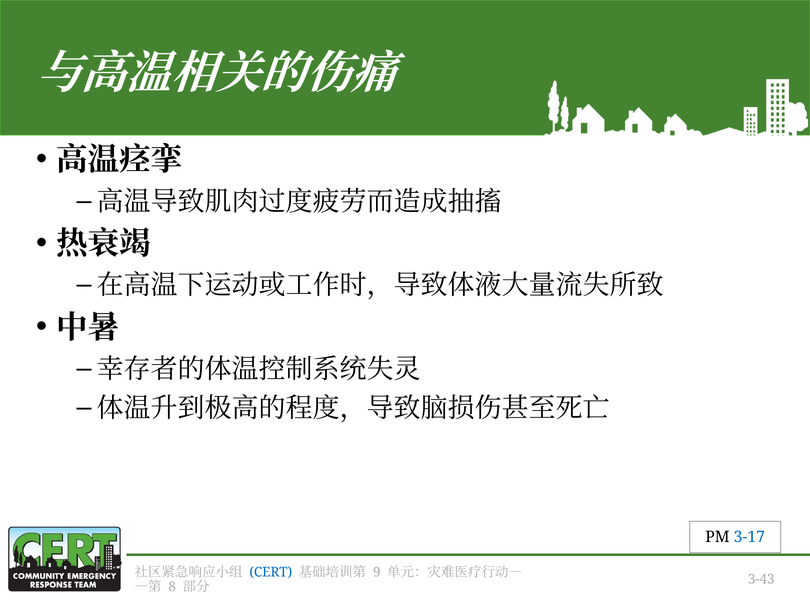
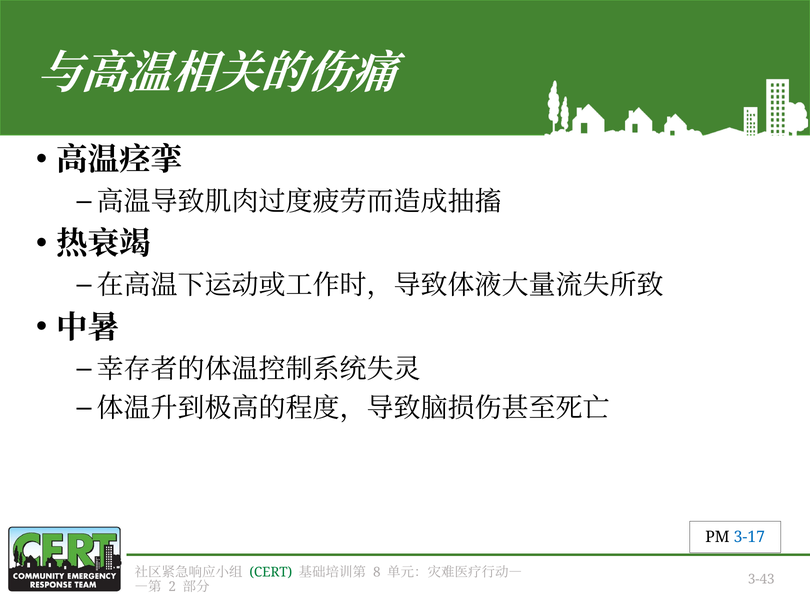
CERT colour: blue -> green (271, 572)
9: 9 -> 8 (377, 572)
8: 8 -> 2 (172, 586)
